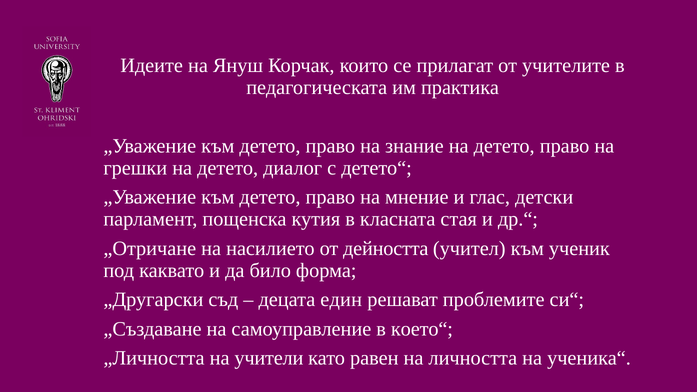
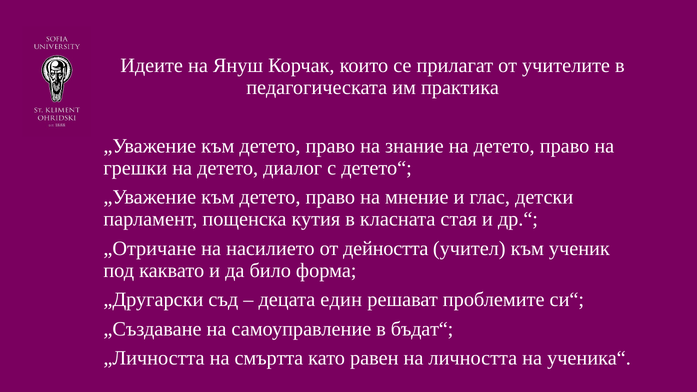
което“: което“ -> бъдат“ (422, 329)
учители: учители -> смъртта (269, 358)
